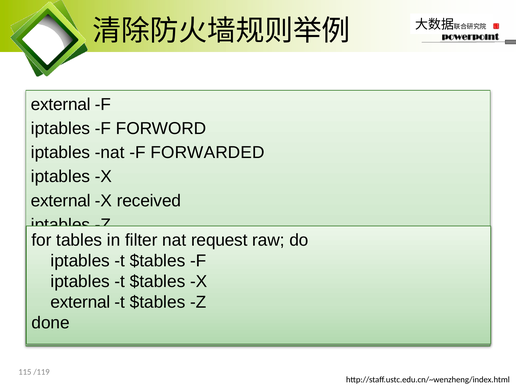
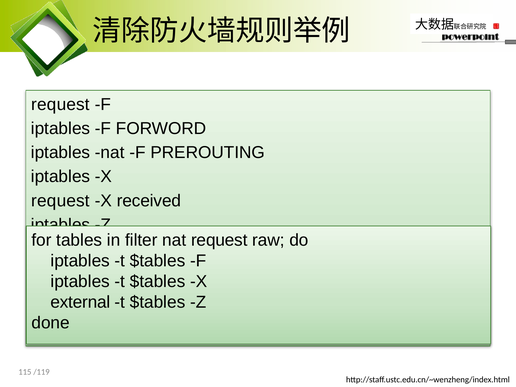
external: external -> request (60, 104)
FORWARDED: FORWARDED -> PREROUTING (208, 153)
external: external -> request (60, 201)
